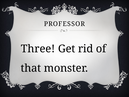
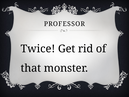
Three: Three -> Twice (38, 49)
